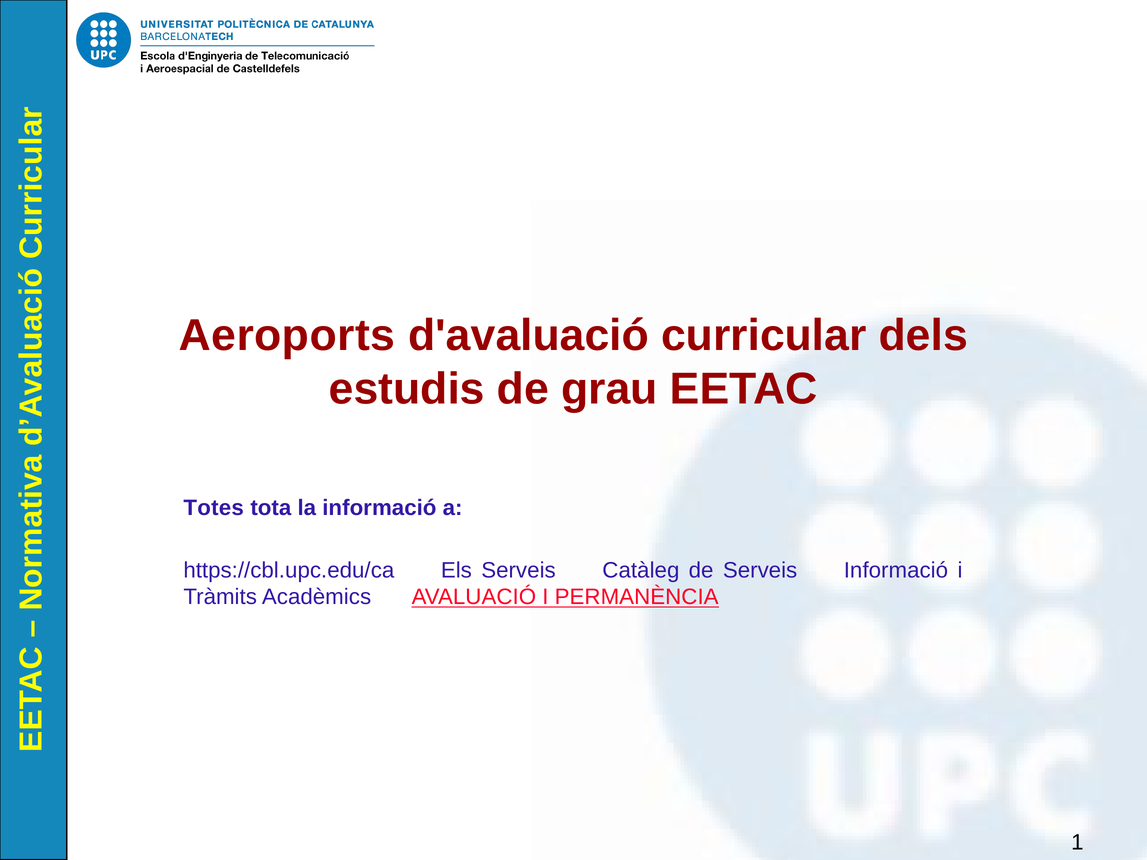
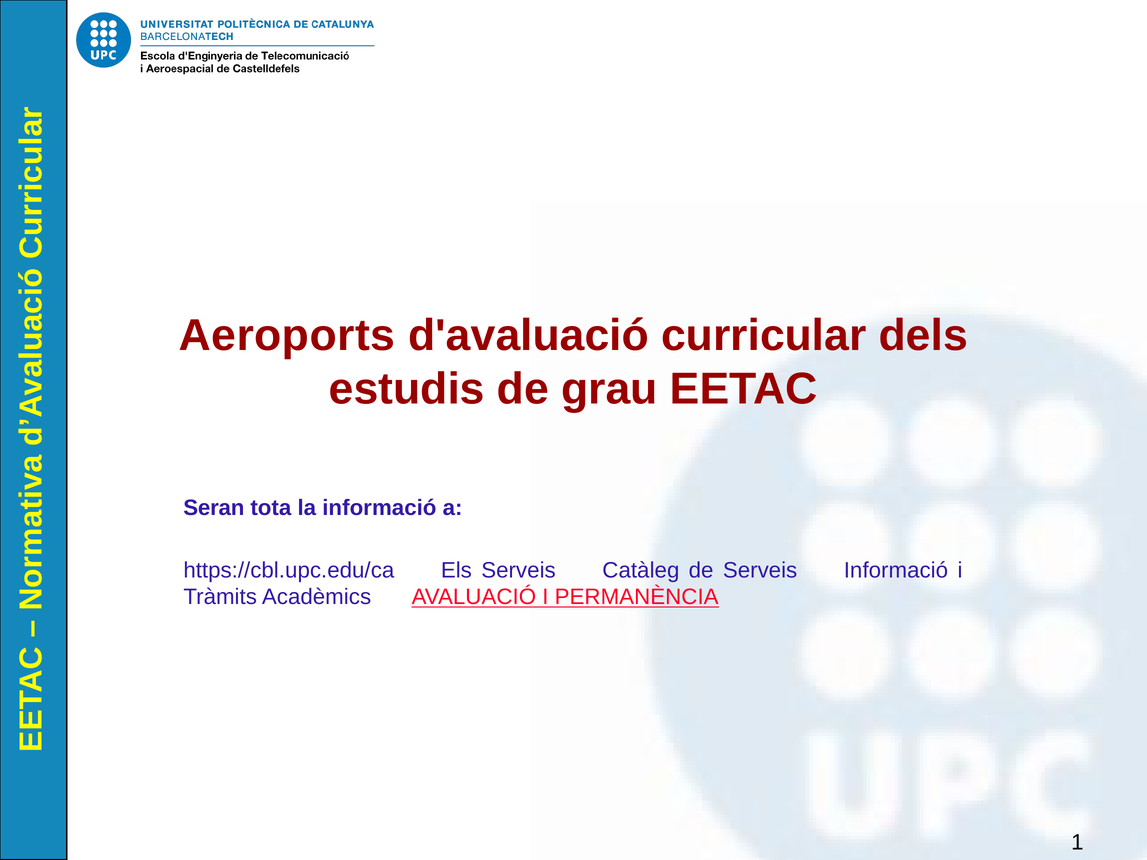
Totes: Totes -> Seran (214, 508)
